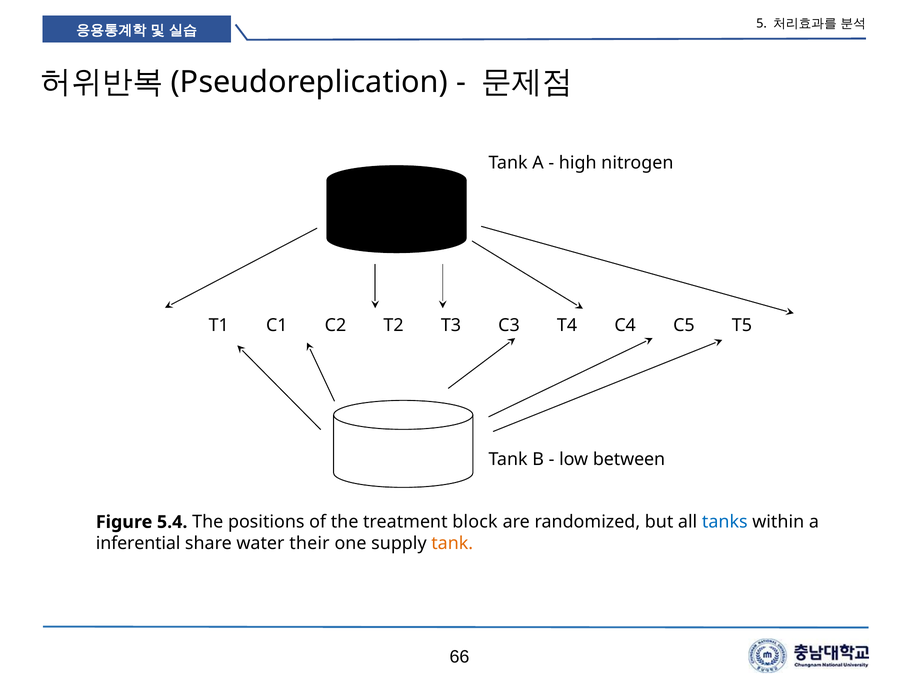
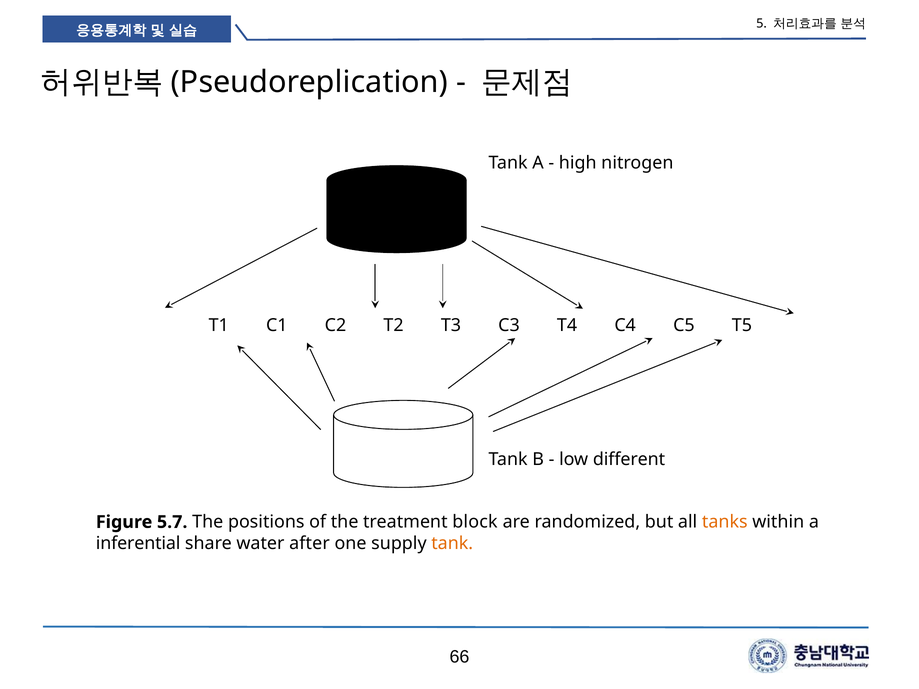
between: between -> different (629, 460)
5.4: 5.4 -> 5.7 (172, 522)
tanks colour: blue -> orange (725, 522)
their: their -> after (309, 544)
